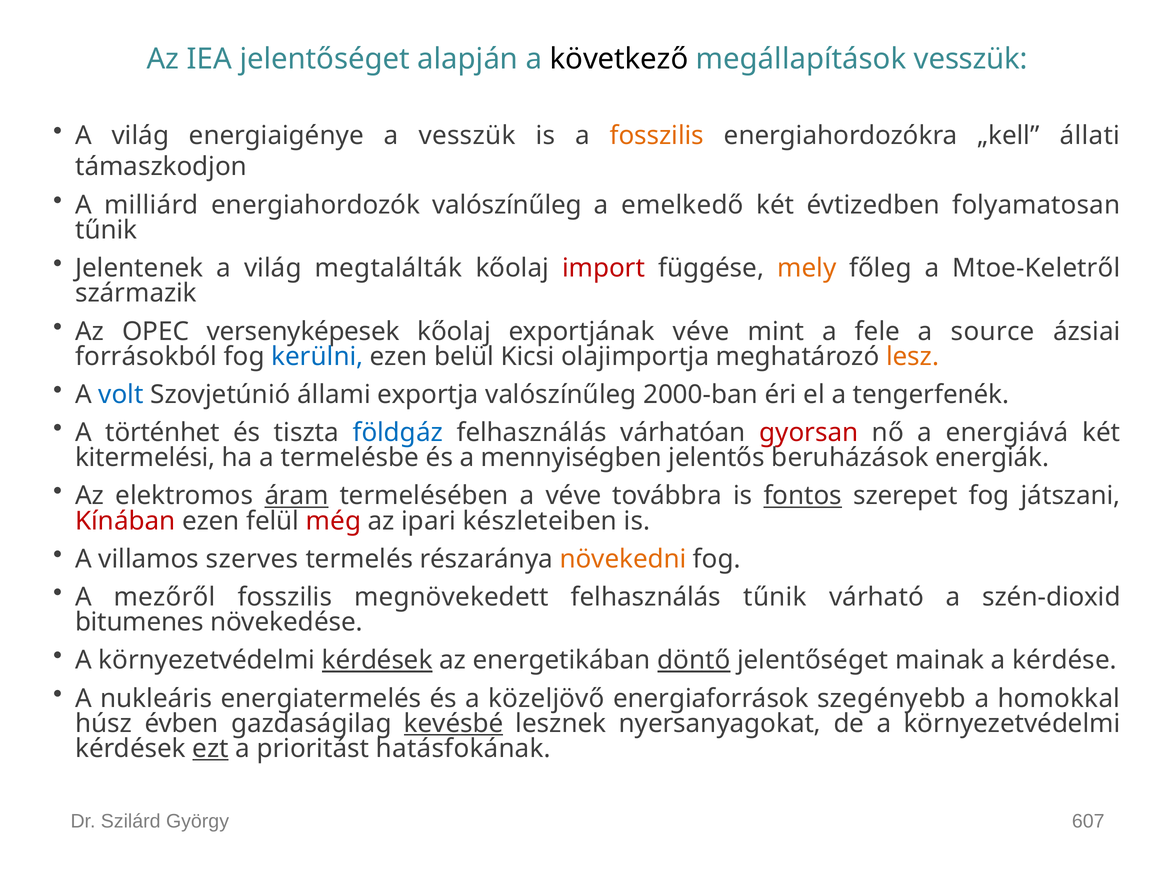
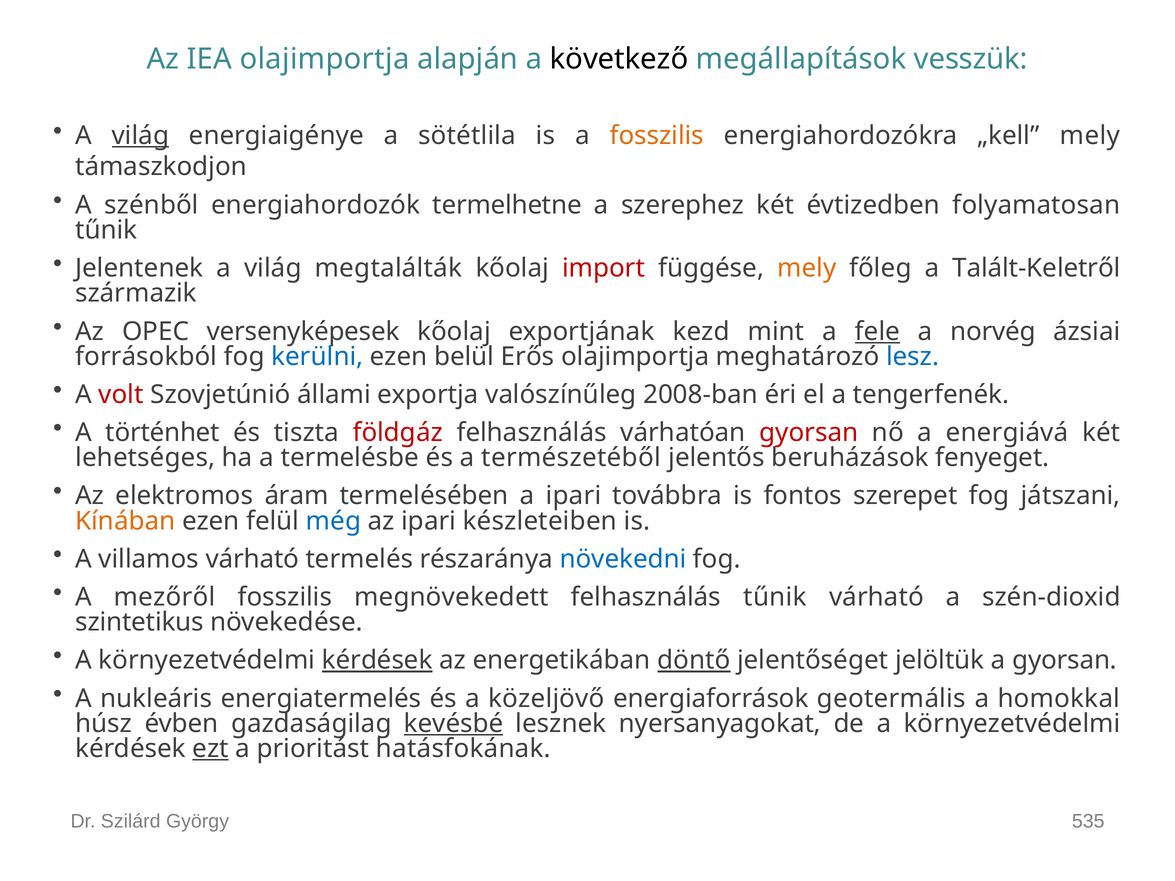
IEA jelentőséget: jelentőséget -> olajimportja (325, 59)
világ underline: none -> present (140, 135)
a vesszük: vesszük -> sötétlila (467, 135)
„kell állati: állati -> mely (1090, 135)
milliárd: milliárd -> szénből (152, 205)
energiahordozók valószínűleg: valószínűleg -> termelhetne (507, 205)
emelkedő: emelkedő -> szerephez (683, 205)
Mtoe-Keletről: Mtoe-Keletről -> Talált-Keletről (1036, 268)
exportjának véve: véve -> kezd (701, 331)
fele underline: none -> present (877, 331)
source: source -> norvég (993, 331)
Kicsi: Kicsi -> Erős (528, 357)
lesz colour: orange -> blue (913, 357)
volt colour: blue -> red (121, 395)
2000-ban: 2000-ban -> 2008-ban (700, 395)
földgáz colour: blue -> red (398, 433)
kitermelési: kitermelési -> lehetséges (145, 458)
mennyiségben: mennyiségben -> természetéből (571, 458)
energiák: energiák -> fenyeget (992, 458)
áram underline: present -> none (296, 496)
a véve: véve -> ipari (574, 496)
fontos underline: present -> none (803, 496)
Kínában colour: red -> orange (125, 521)
még colour: red -> blue (334, 521)
villamos szerves: szerves -> várható (252, 559)
növekedni colour: orange -> blue (623, 559)
bitumenes: bitumenes -> szintetikus (139, 622)
mainak: mainak -> jelöltük (940, 660)
a kérdése: kérdése -> gyorsan (1065, 660)
szegényebb: szegényebb -> geotermális (891, 699)
607: 607 -> 535 (1088, 822)
